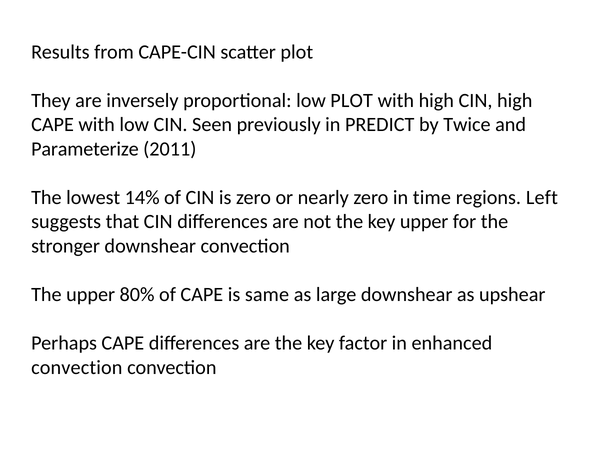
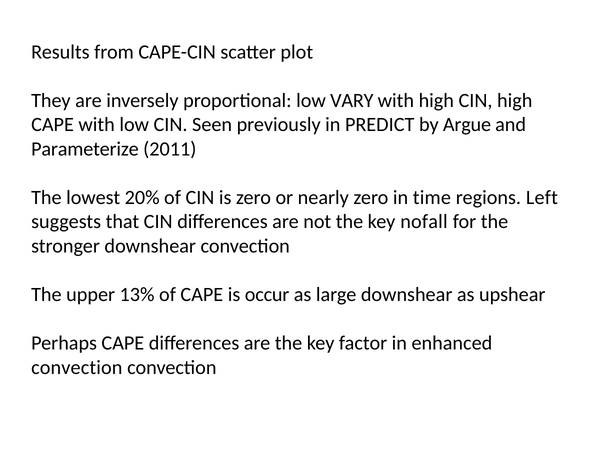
low PLOT: PLOT -> VARY (352, 100)
Twice: Twice -> Argue (467, 125)
14%: 14% -> 20% (142, 197)
key upper: upper -> nofall (424, 222)
80%: 80% -> 13% (137, 294)
same: same -> occur (267, 294)
